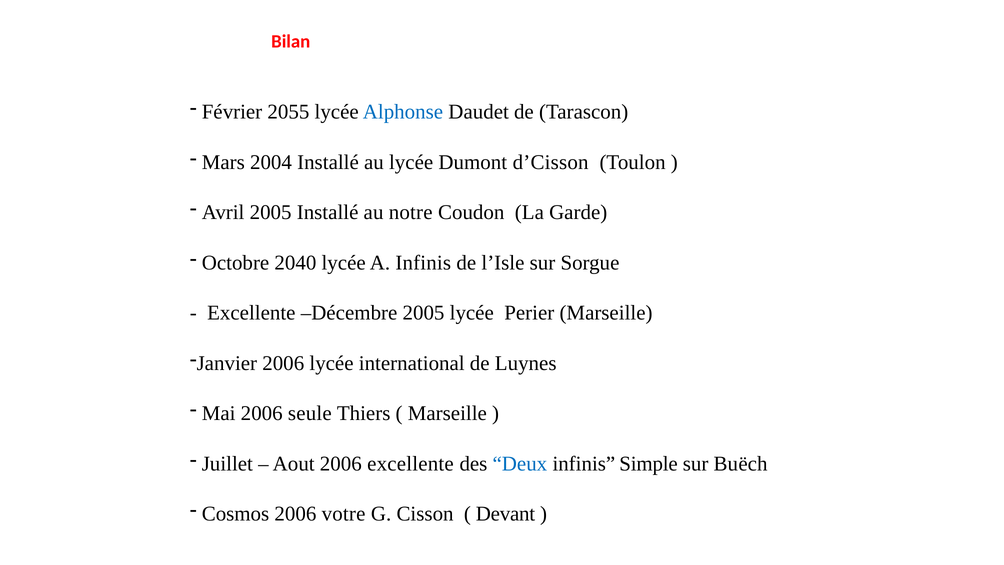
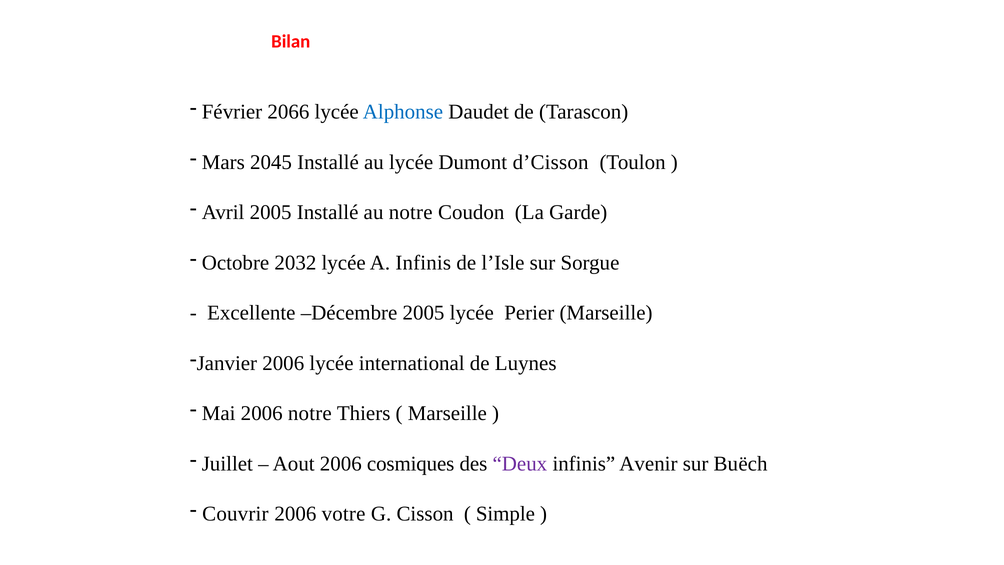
2055: 2055 -> 2066 (288, 112)
2004: 2004 -> 2045 (271, 162)
2040: 2040 -> 2032 (295, 263)
2006 seule: seule -> notre (310, 413)
2006 excellente: excellente -> cosmiques (411, 463)
Deux colour: blue -> purple (520, 463)
Simple: Simple -> Avenir (648, 463)
Cosmos: Cosmos -> Couvrir (235, 514)
Devant: Devant -> Simple (505, 514)
